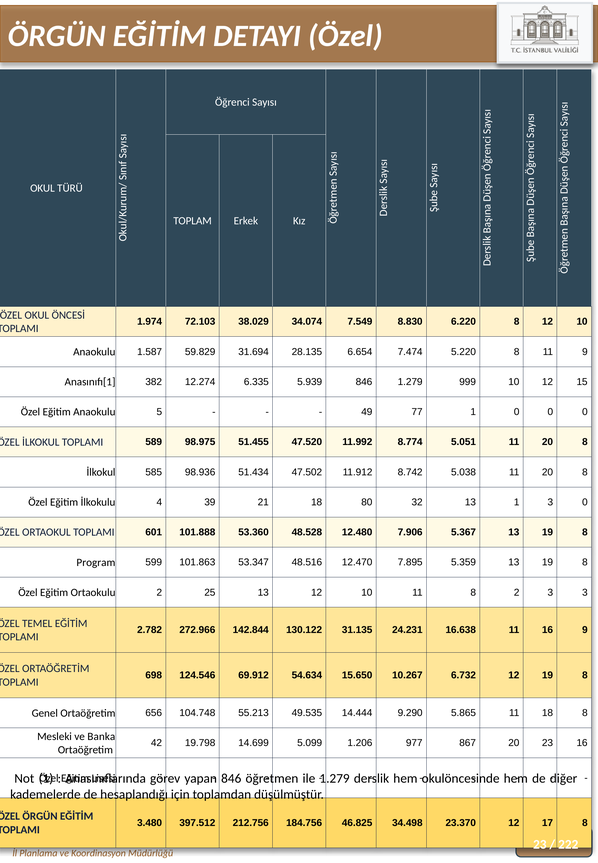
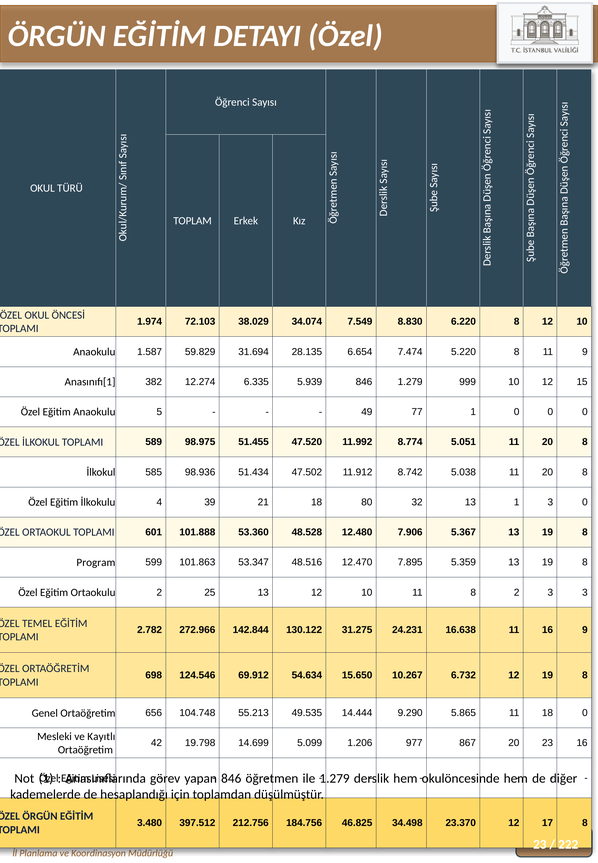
31.135: 31.135 -> 31.275 (357, 631)
18 8: 8 -> 0 (585, 714)
Banka: Banka -> Kayıtlı (101, 737)
